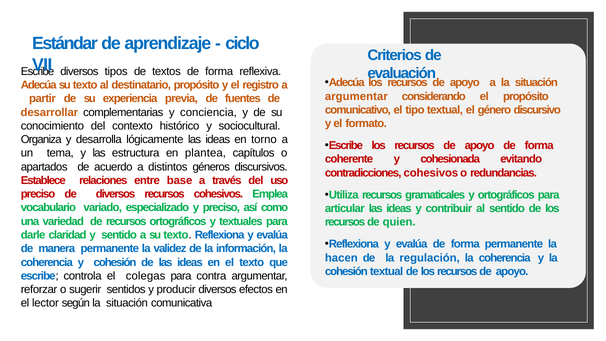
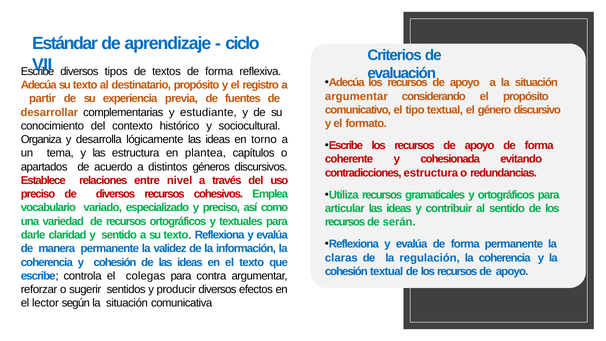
conciencia: conciencia -> estudiante (208, 112)
contradicciones cohesivos: cohesivos -> estructura (431, 173)
base: base -> nivel (180, 180)
quien: quien -> serán (399, 222)
hacen: hacen -> claras (341, 258)
